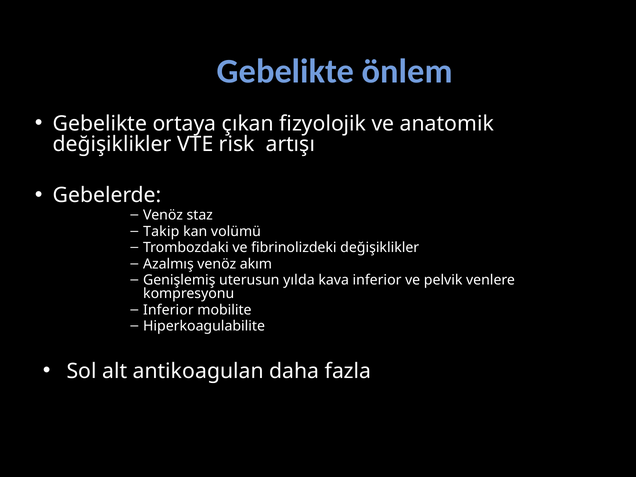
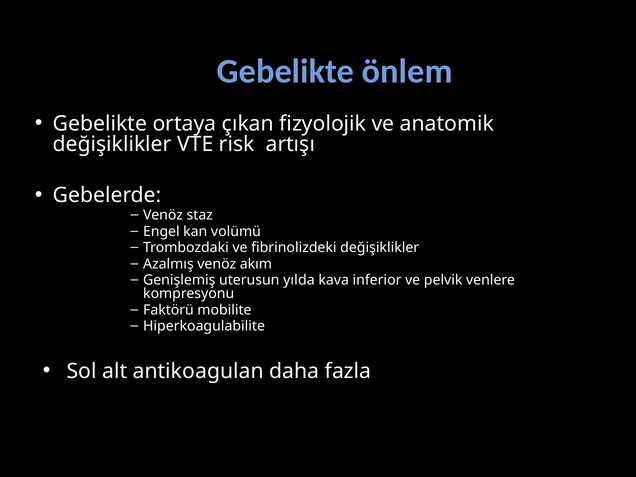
Takip: Takip -> Engel (161, 231)
Inferior: Inferior -> Faktörü (168, 310)
